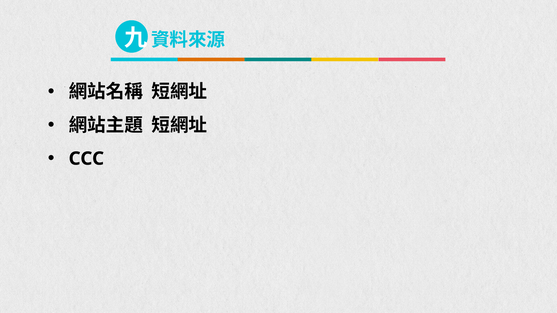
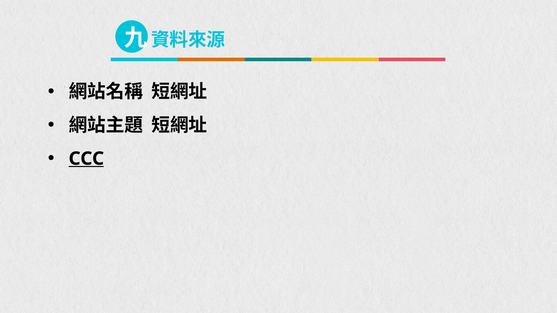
CCC underline: none -> present (86, 159)
